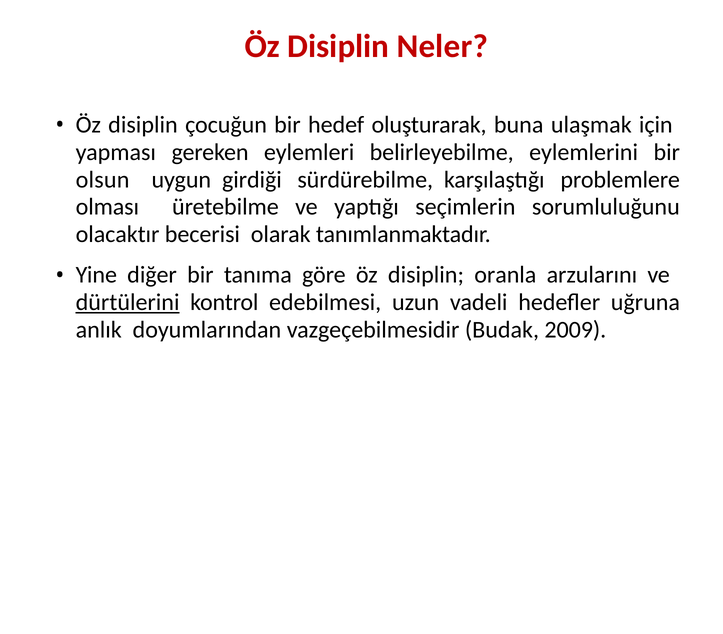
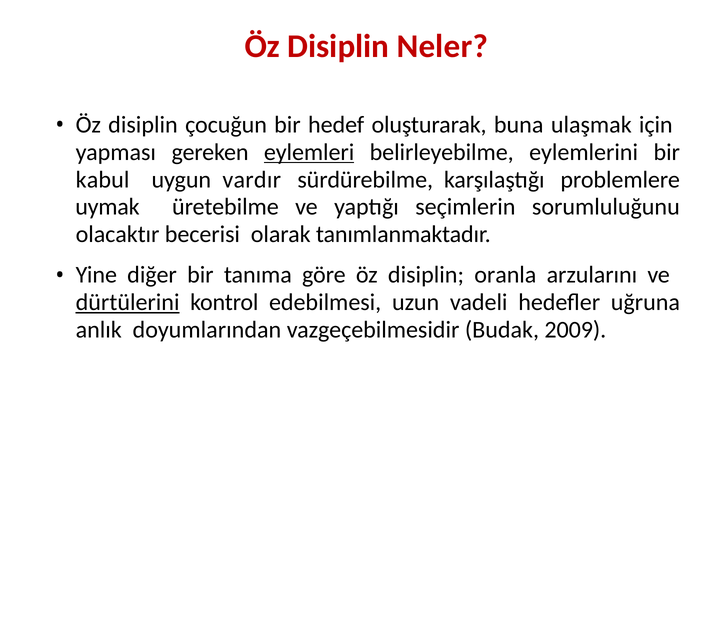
eylemleri underline: none -> present (309, 152)
olsun: olsun -> kabul (103, 180)
girdiği: girdiği -> vardır (252, 180)
olması: olması -> uymak (107, 207)
